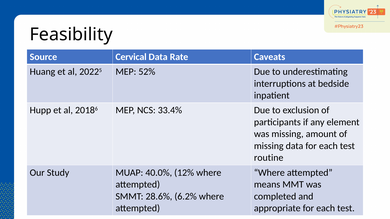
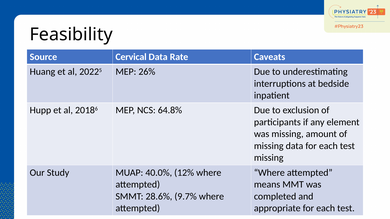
52%: 52% -> 26% (147, 72)
33.4%: 33.4% -> 64.8% (170, 110)
routine: routine -> missing (269, 158)
6.2%: 6.2% -> 9.7% (186, 197)
